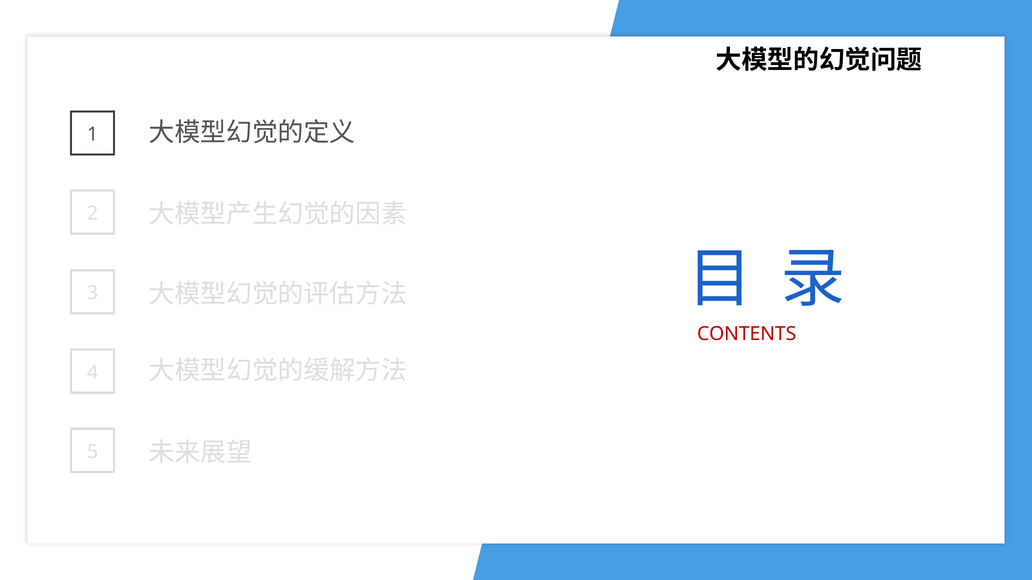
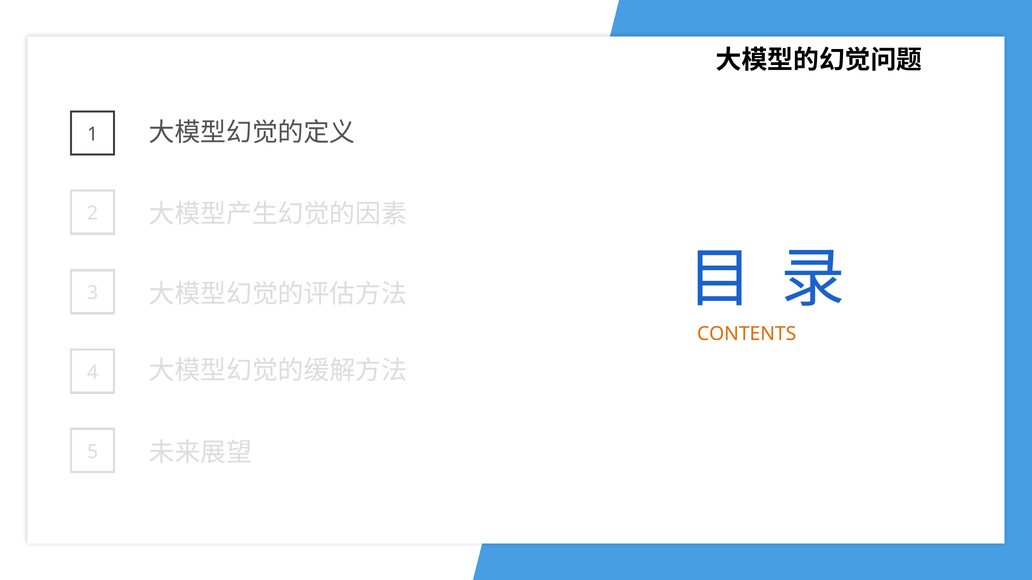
CONTENTS colour: red -> orange (747, 334)
